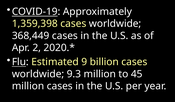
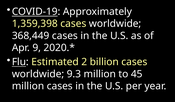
2: 2 -> 9 (37, 48)
9: 9 -> 2 (84, 62)
